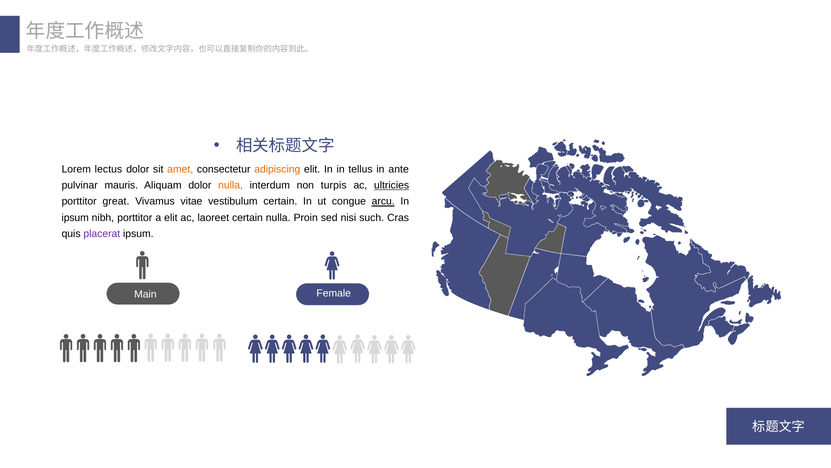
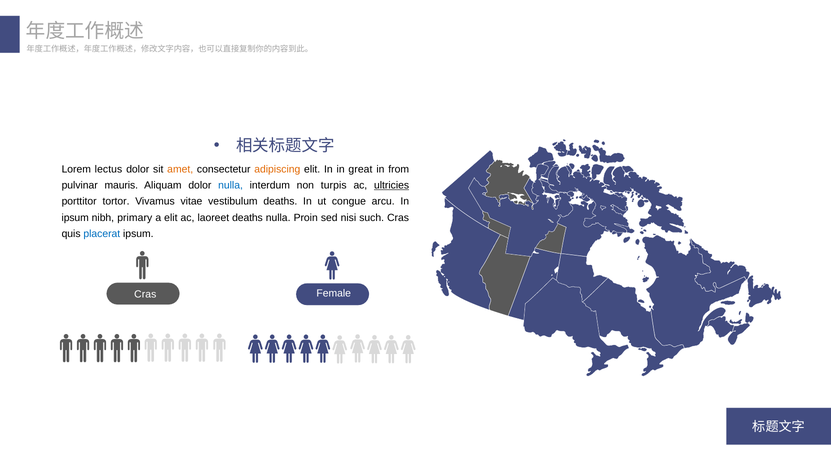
tellus: tellus -> great (360, 169)
ante: ante -> from (399, 169)
nulla colour: orange -> blue (231, 185)
great: great -> tortor (116, 201)
vestibulum certain: certain -> deaths (280, 201)
arcu underline: present -> none (383, 201)
nibh porttitor: porttitor -> primary (135, 217)
laoreet certain: certain -> deaths (247, 217)
placerat colour: purple -> blue (102, 234)
Main: Main -> Cras (145, 294)
